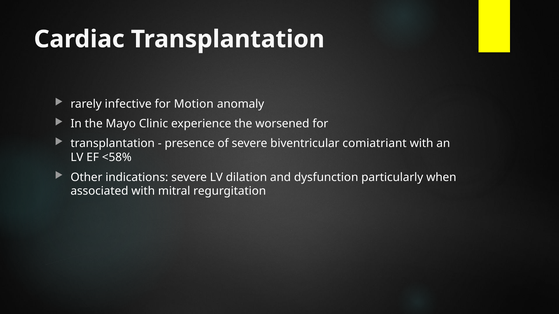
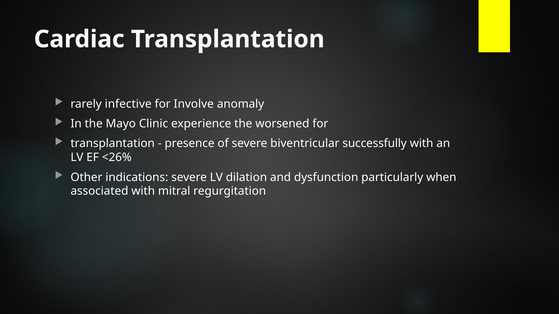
Motion: Motion -> Involve (194, 104)
comiatriant: comiatriant -> successfully (375, 144)
<58%: <58% -> <26% (117, 158)
